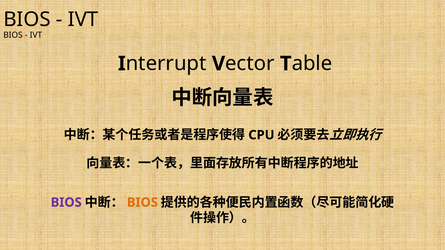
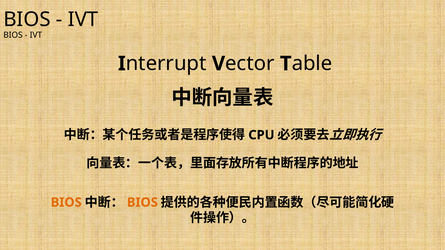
BIOS colour: purple -> orange (66, 203)
